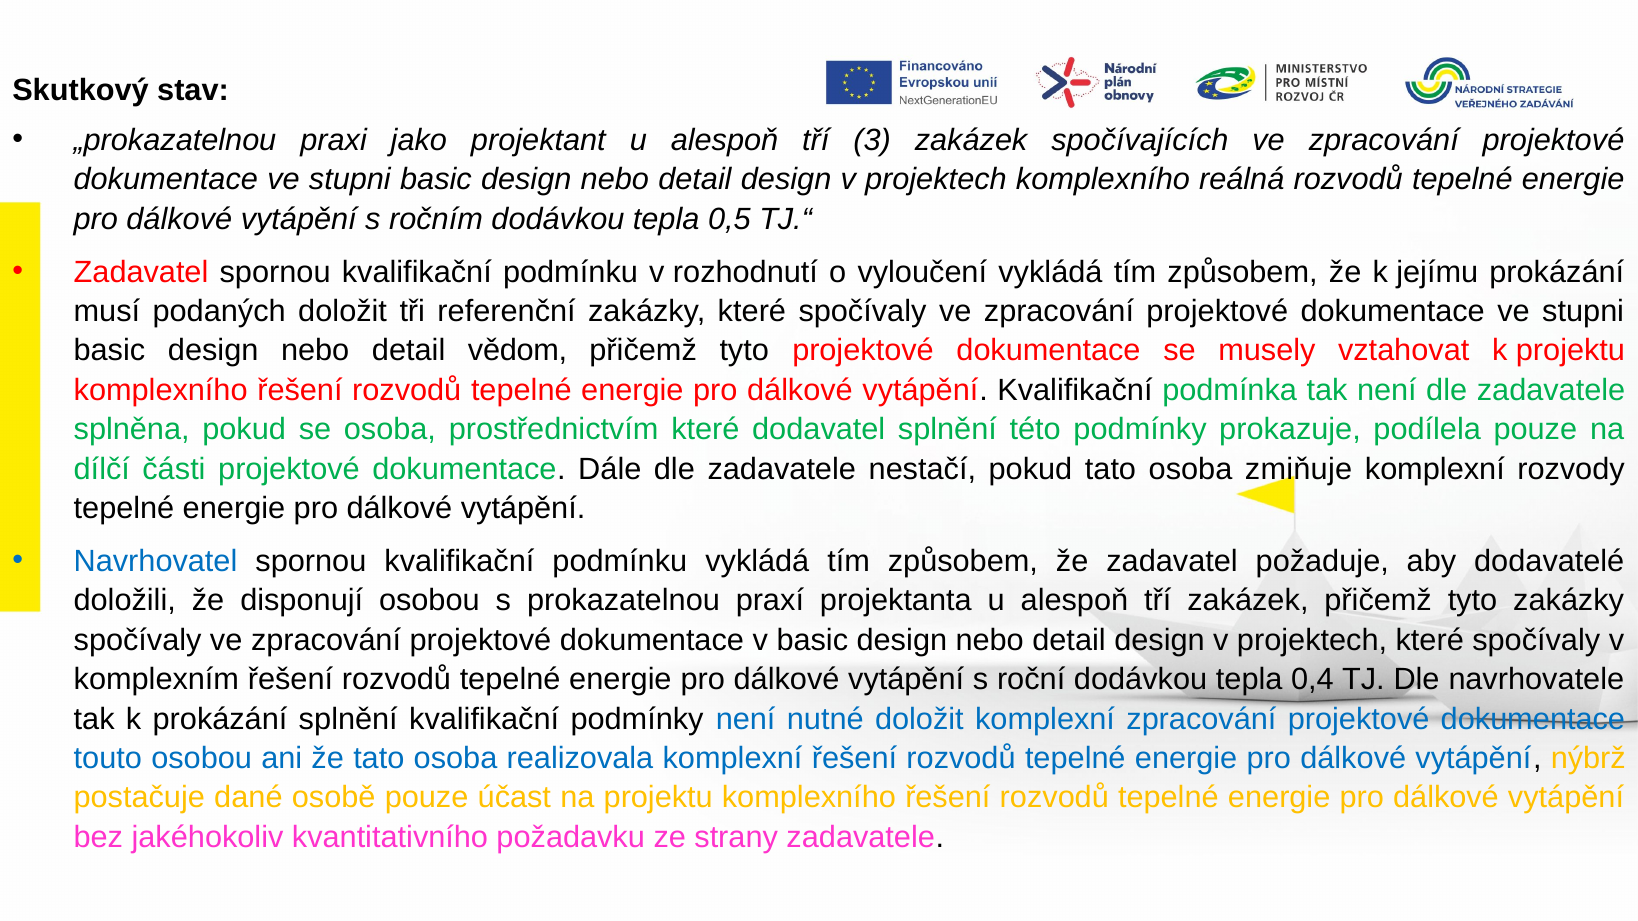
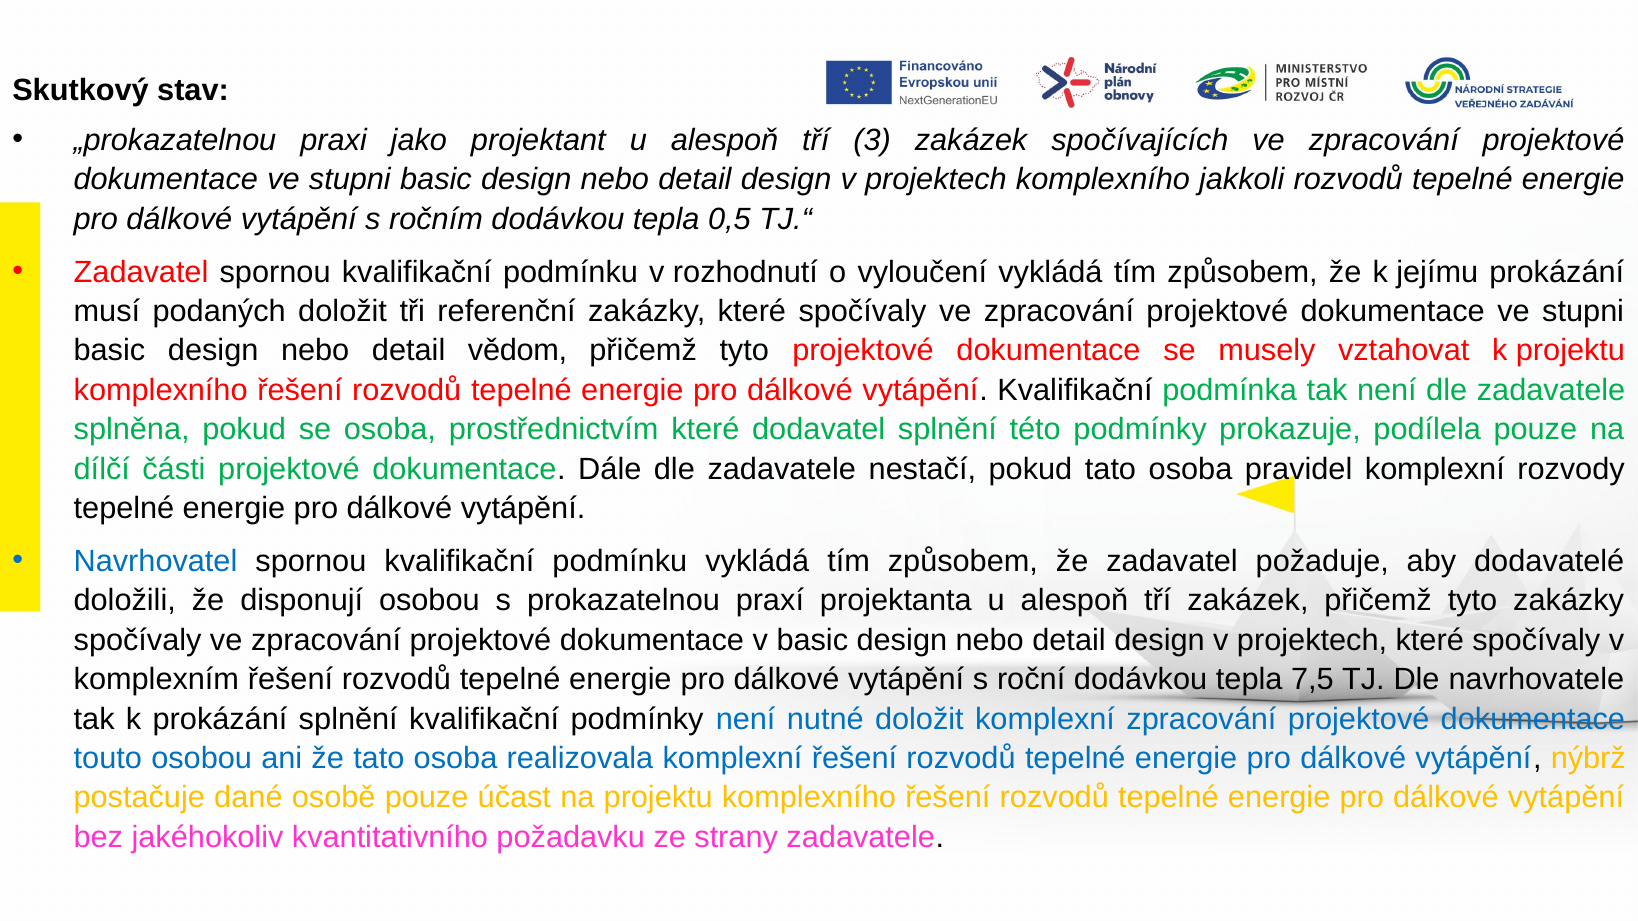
reálná: reálná -> jakkoli (1242, 180)
zmiňuje: zmiňuje -> pravidel (1299, 469)
0,4: 0,4 -> 7,5 (1312, 680)
